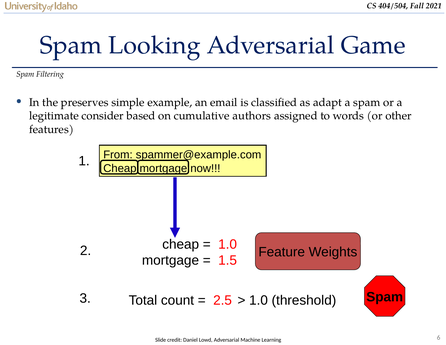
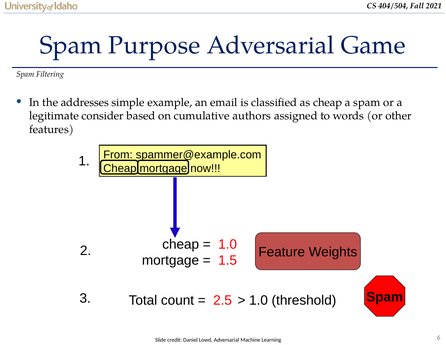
Looking: Looking -> Purpose (154, 45)
preserves: preserves -> addresses (85, 102)
as adapt: adapt -> cheap (328, 102)
